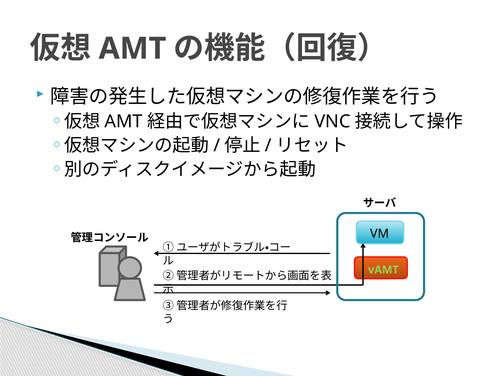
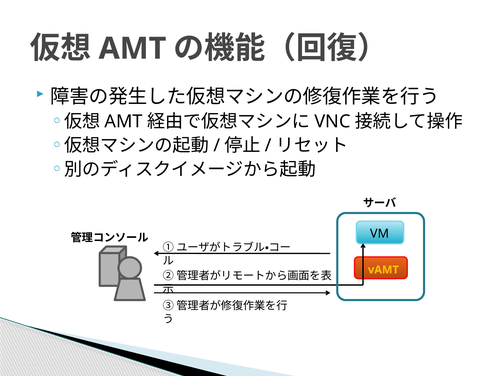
vAMT colour: light green -> yellow (383, 270)
